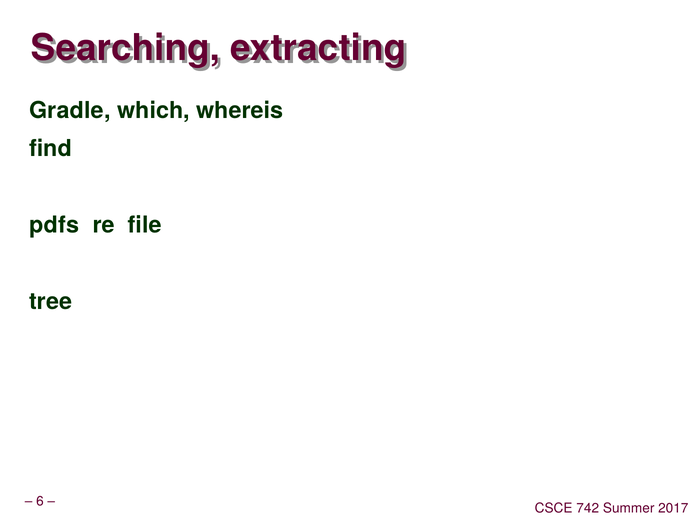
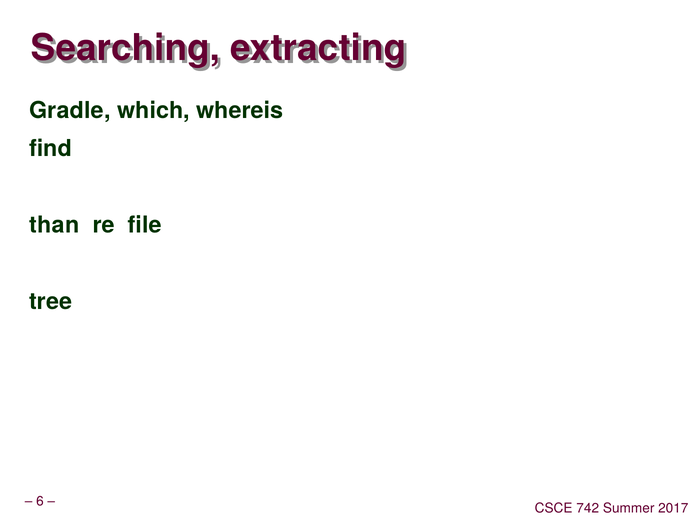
pdfs: pdfs -> than (54, 225)
